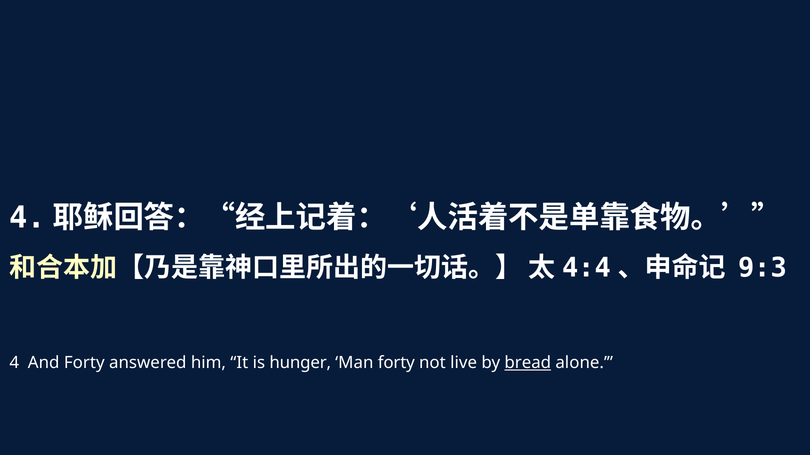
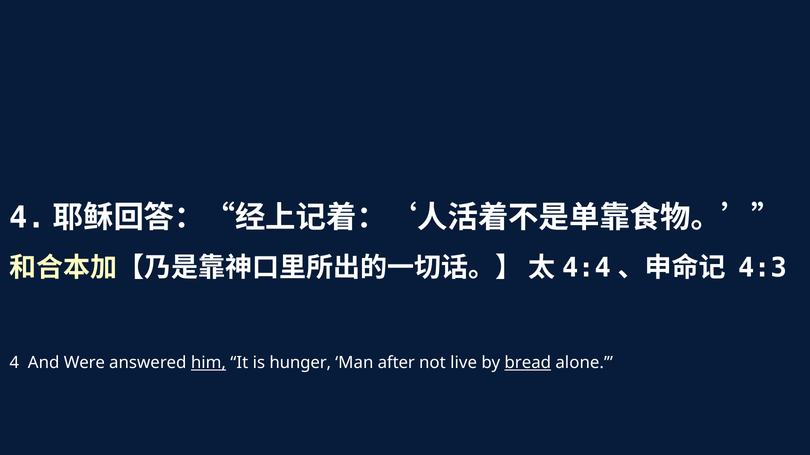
9:3: 9:3 -> 4:3 (763, 268)
And Forty: Forty -> Were (84, 363)
him underline: none -> present (208, 363)
Man forty: forty -> after (396, 363)
